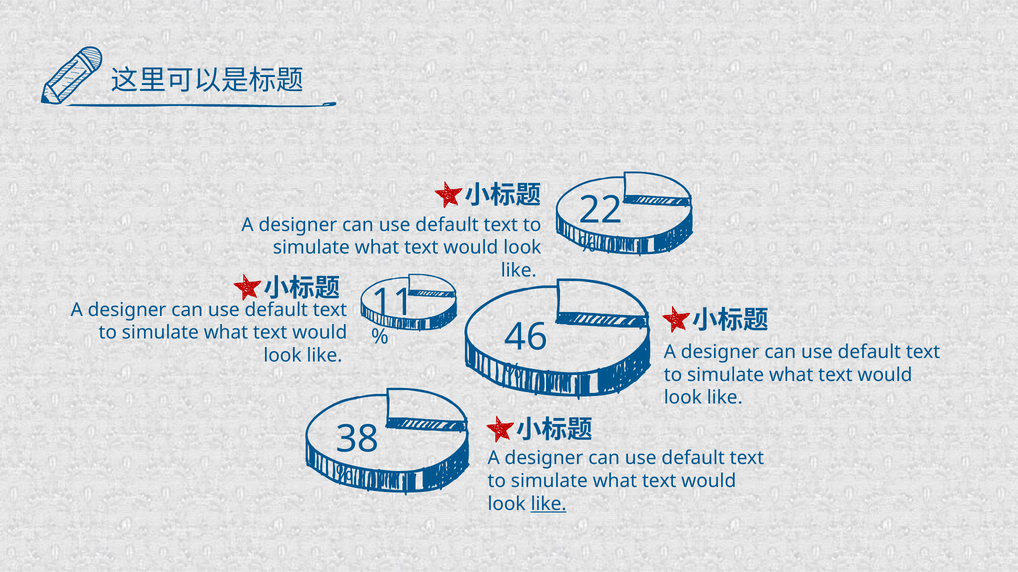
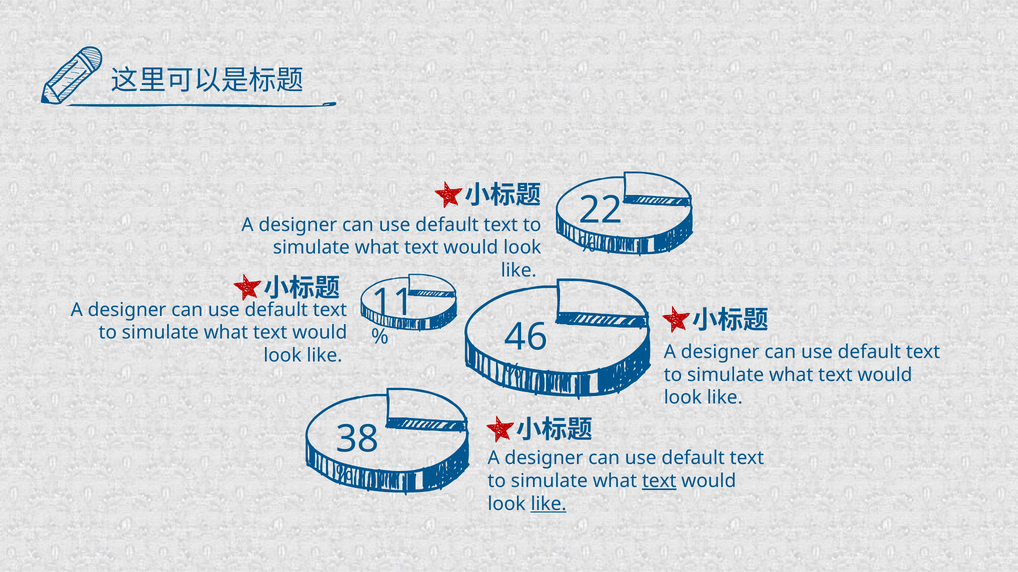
text underline: none -> present (659, 482)
